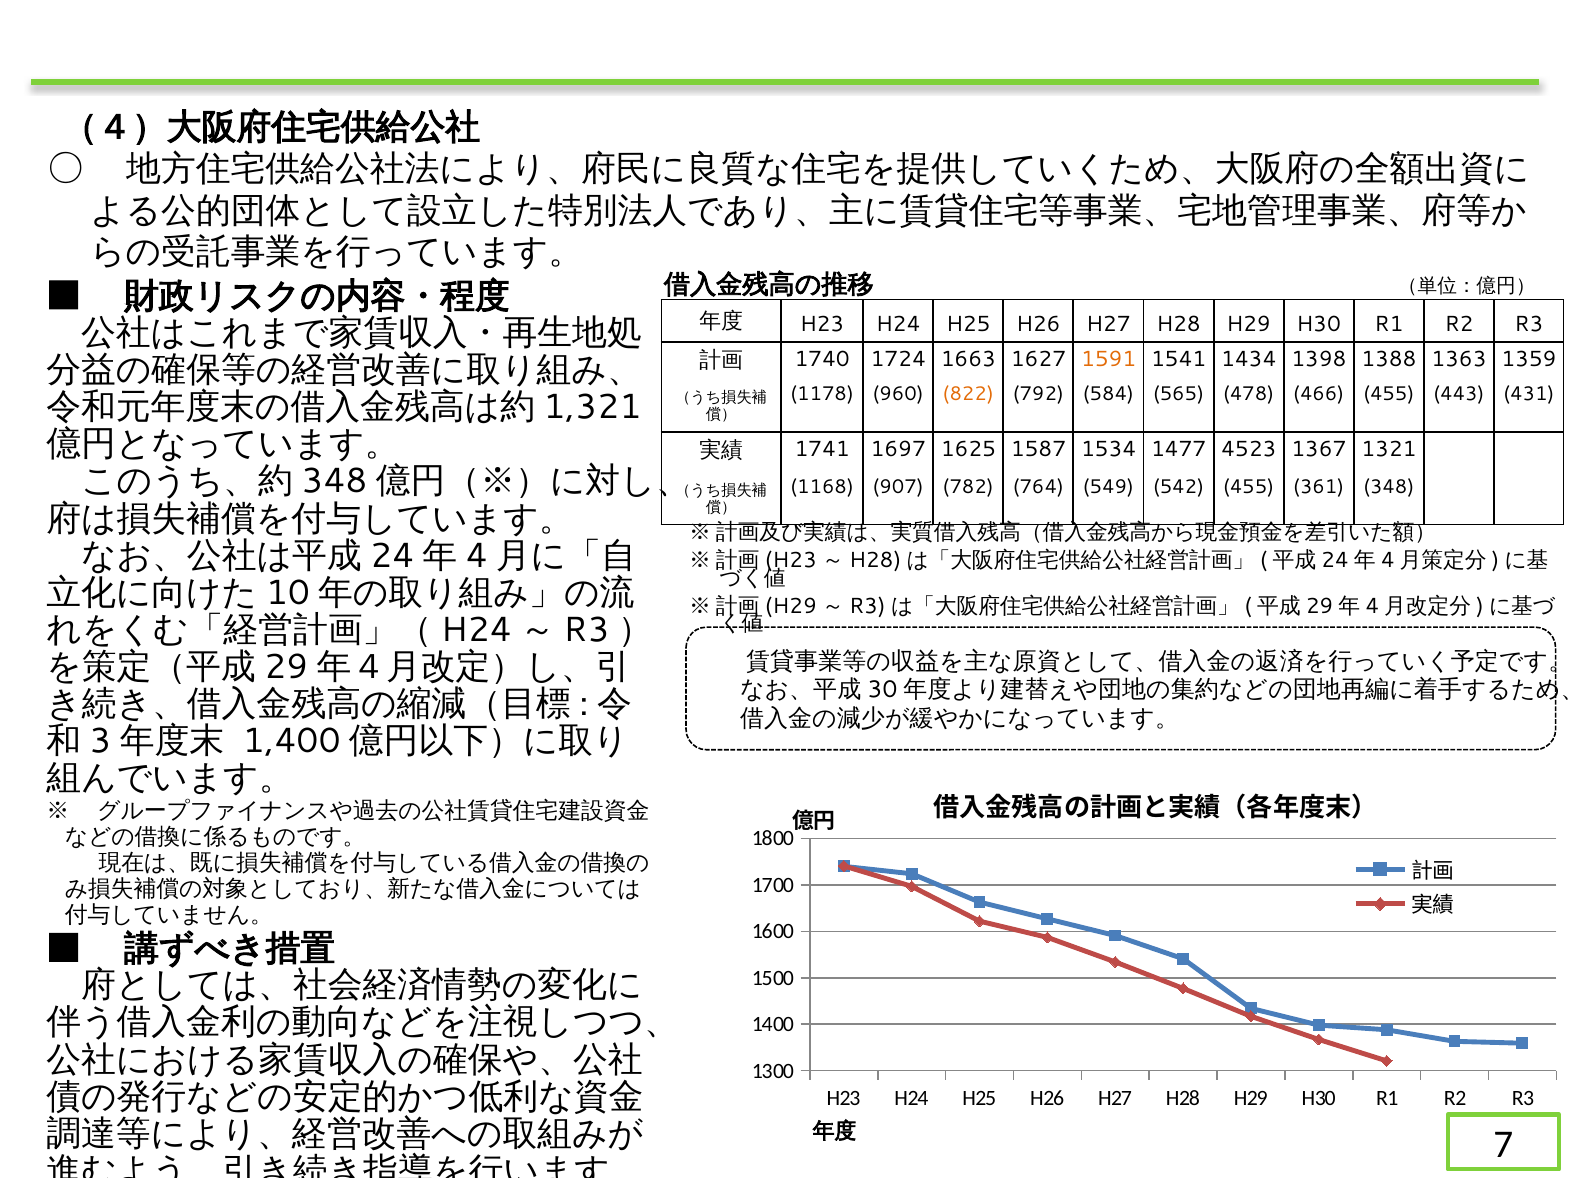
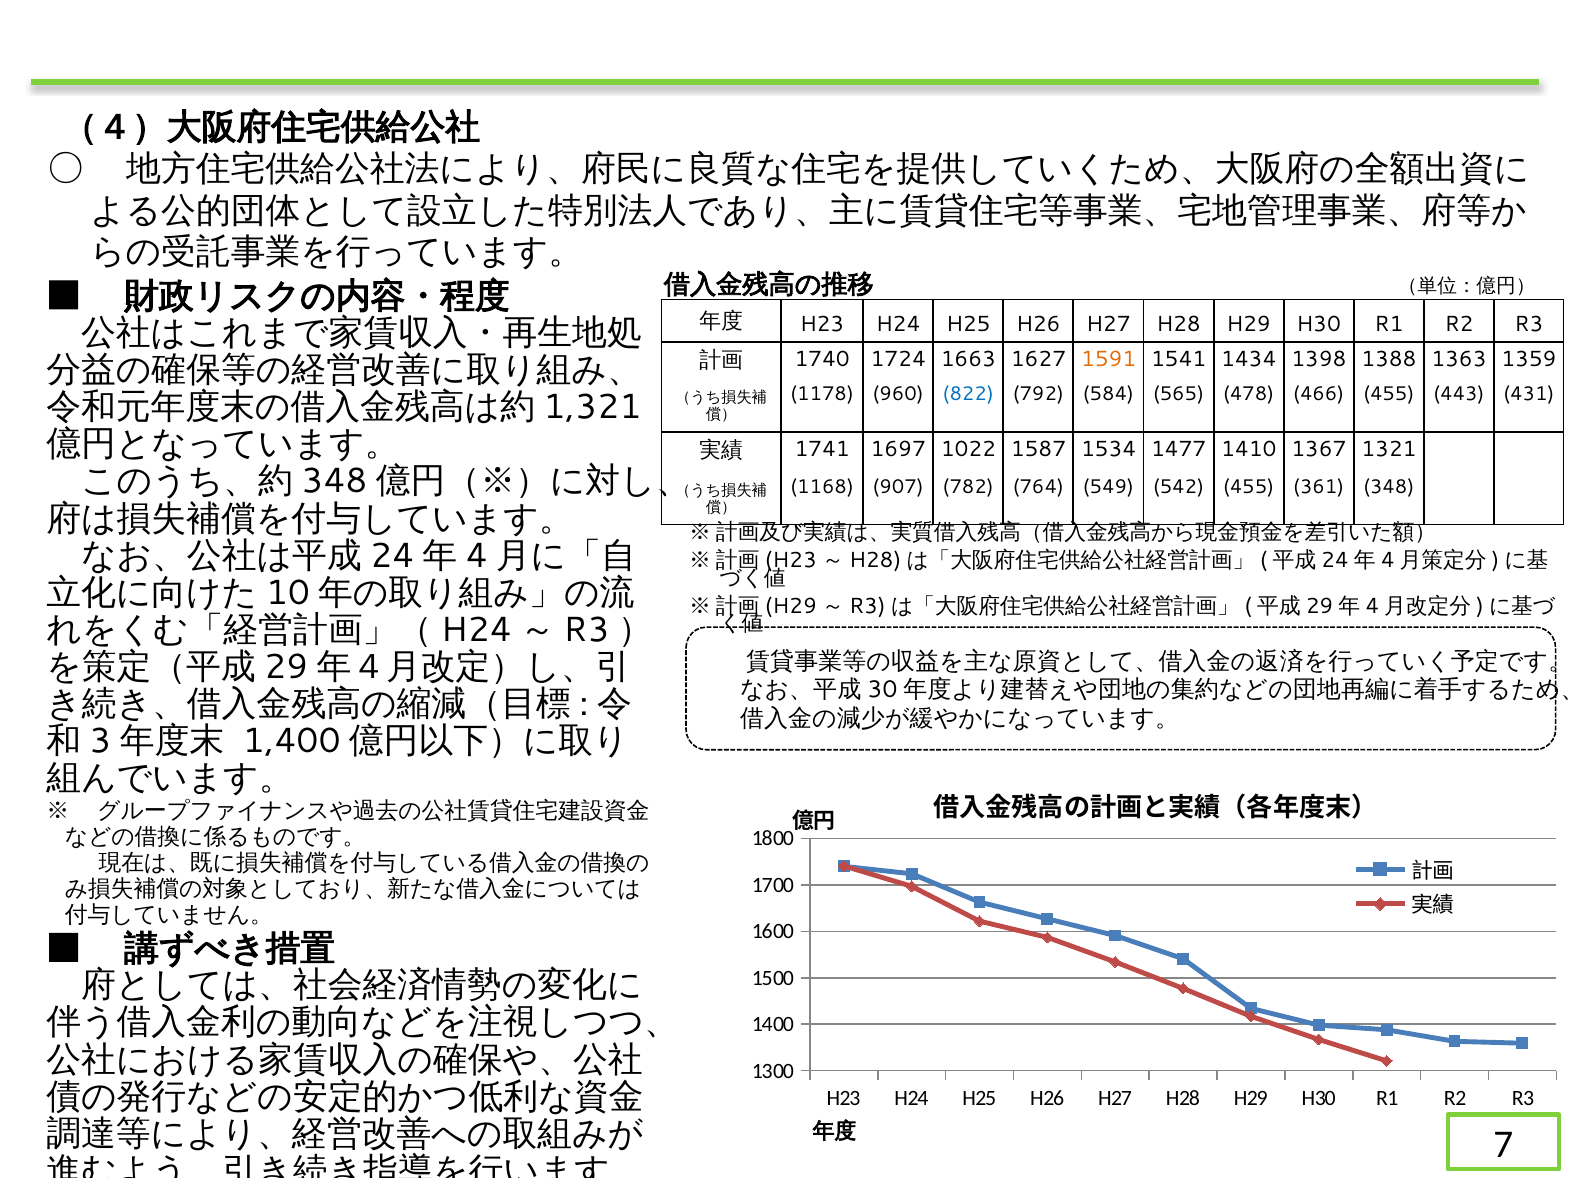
822 colour: orange -> blue (968, 394)
1625: 1625 -> 1022 (968, 450)
4523: 4523 -> 1410 (1249, 450)
